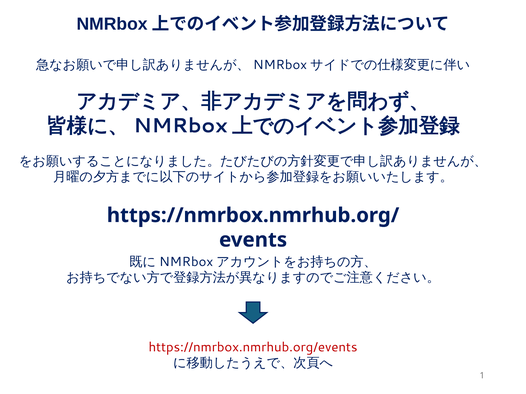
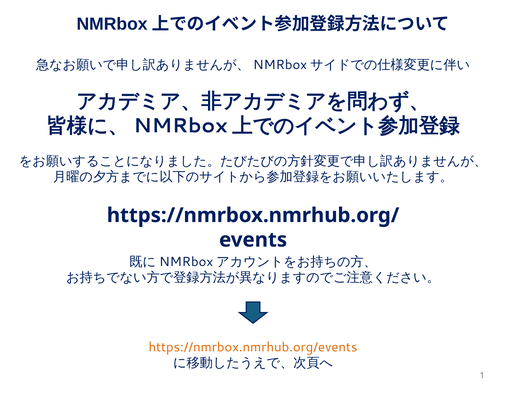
https://nmrbox.nmrhub.org/events colour: red -> orange (253, 347)
